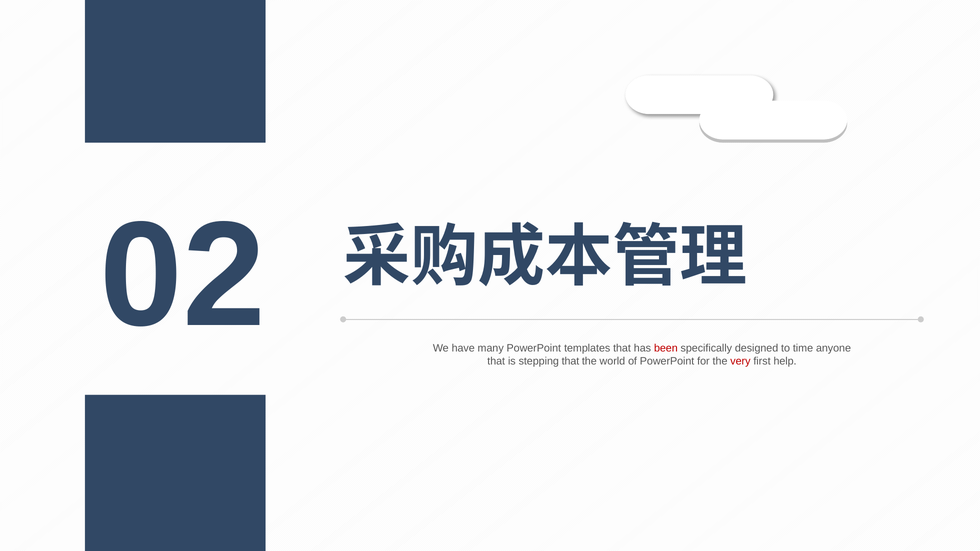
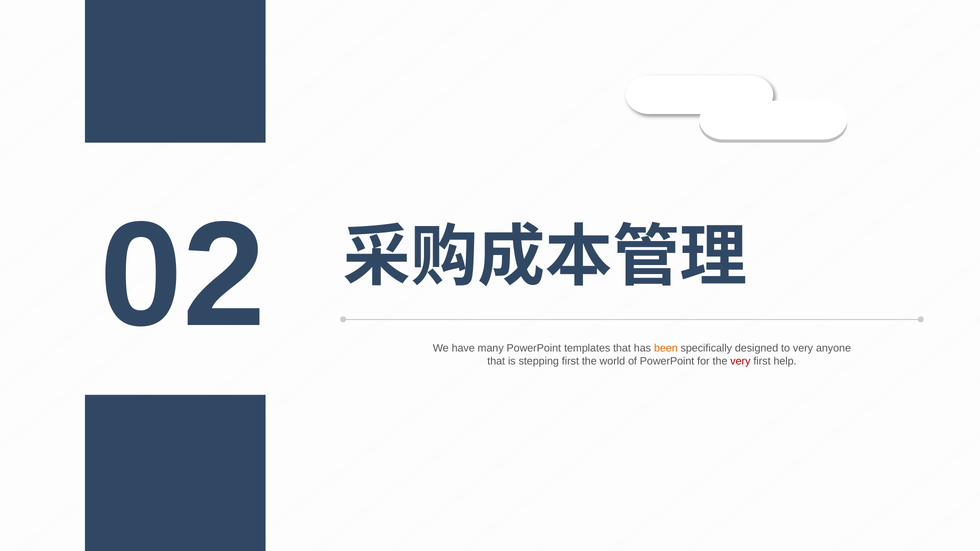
been colour: red -> orange (666, 348)
to time: time -> very (803, 348)
stepping that: that -> first (570, 361)
